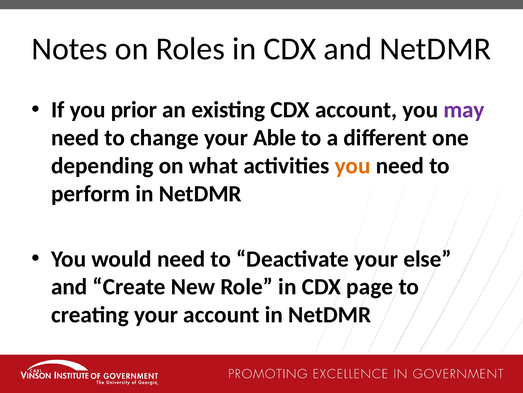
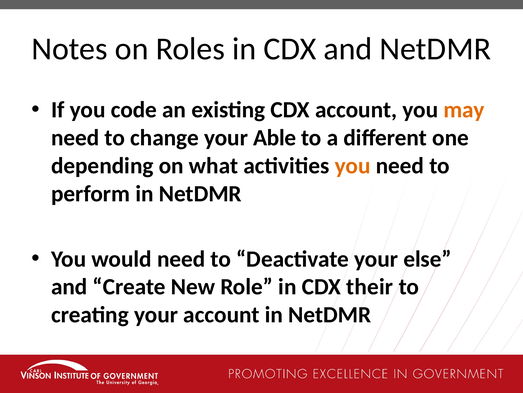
prior: prior -> code (134, 110)
may colour: purple -> orange (464, 110)
page: page -> their (370, 286)
